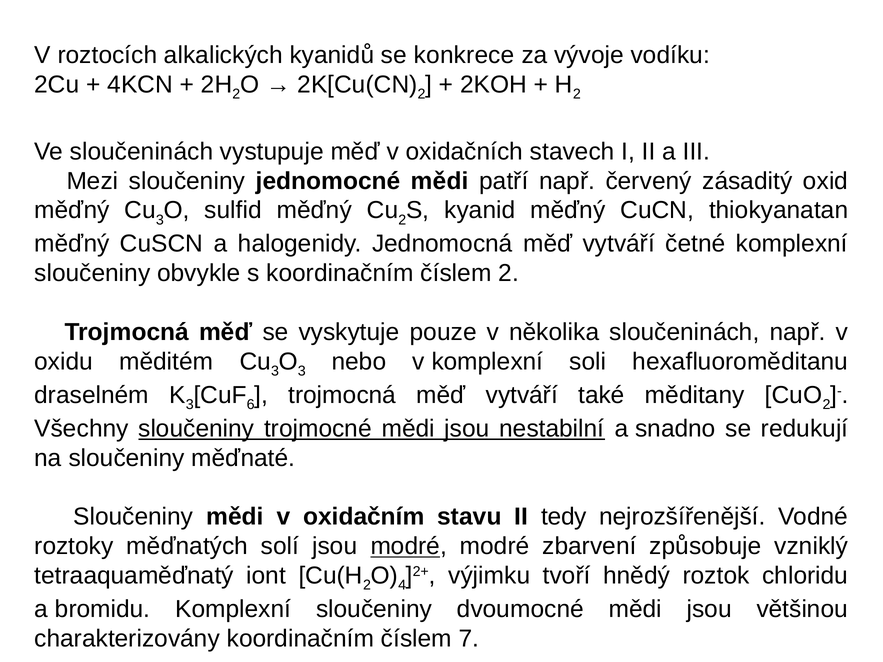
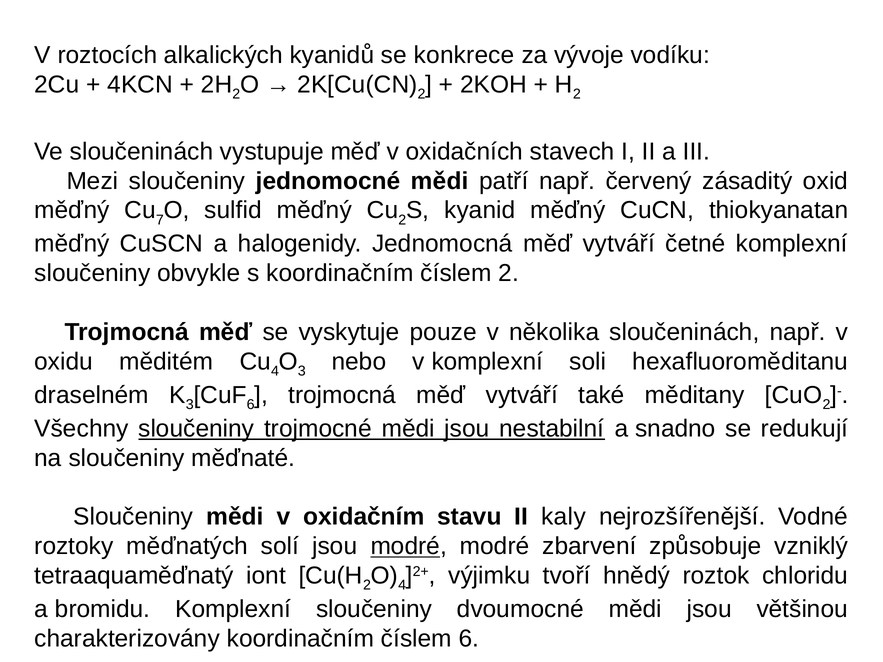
3: 3 -> 7 (160, 220)
3: 3 -> 4 (275, 371)
tedy: tedy -> kaly (564, 517)
číslem 7: 7 -> 6 (469, 639)
